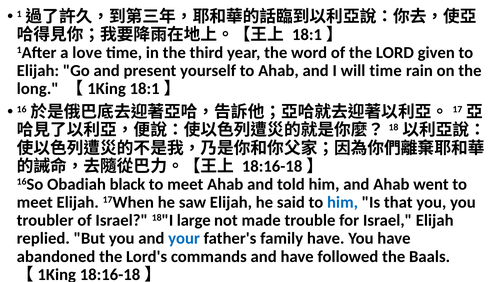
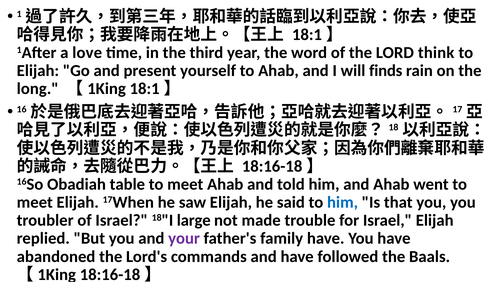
given: given -> think (436, 53)
will time: time -> finds (386, 71)
black: black -> table (127, 184)
your colour: blue -> purple (184, 238)
